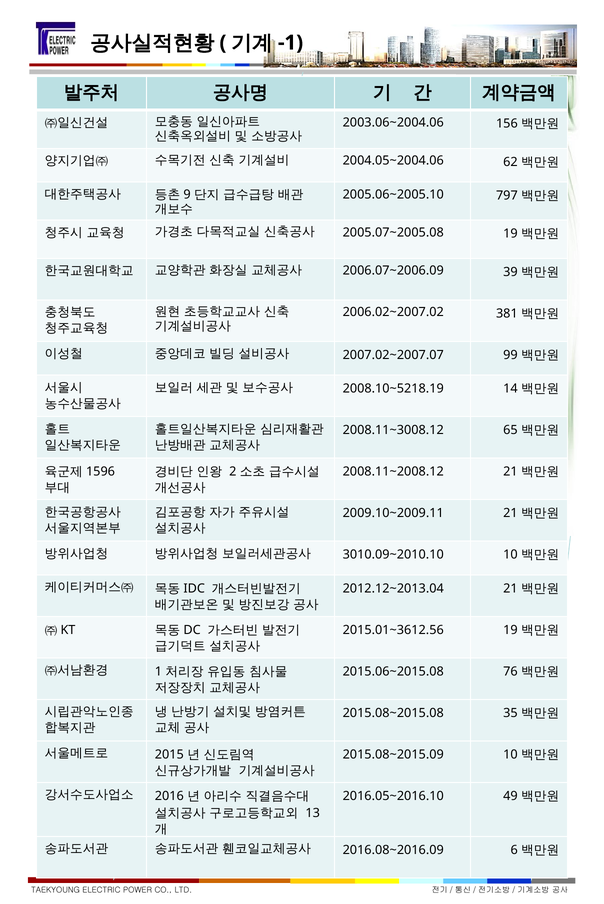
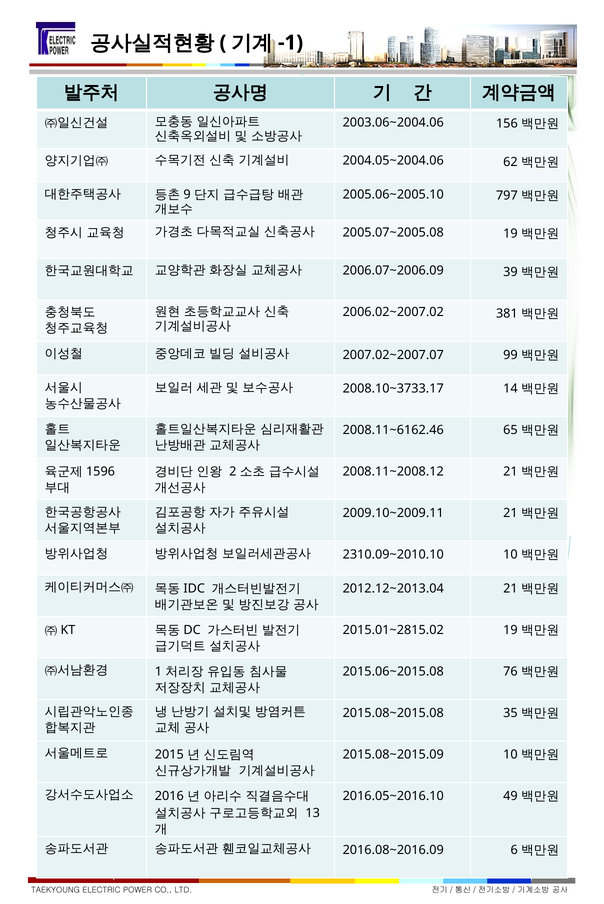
2008.10~5218.19: 2008.10~5218.19 -> 2008.10~3733.17 (393, 389)
2008.11~3008.12: 2008.11~3008.12 -> 2008.11~6162.46 (393, 430)
3010.09~2010.10: 3010.09~2010.10 -> 2310.09~2010.10 (393, 555)
2015.01~3612.56: 2015.01~3612.56 -> 2015.01~2815.02 (393, 630)
